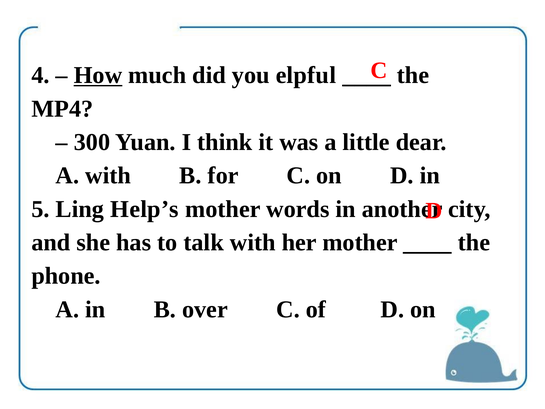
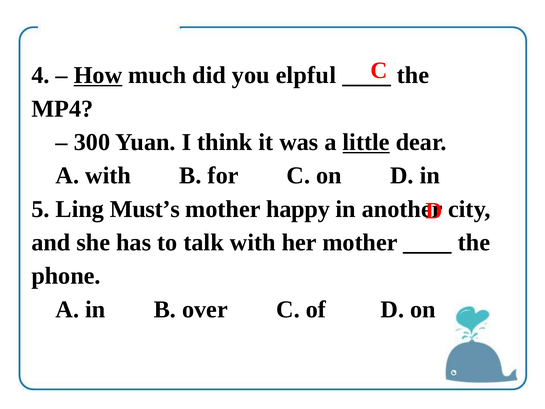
little underline: none -> present (366, 142)
Help’s: Help’s -> Must’s (145, 209)
words: words -> happy (298, 209)
